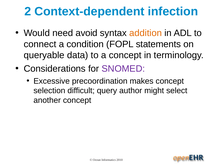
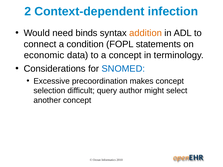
avoid: avoid -> binds (87, 33)
queryable: queryable -> economic (44, 55)
SNOMED colour: purple -> blue (123, 69)
